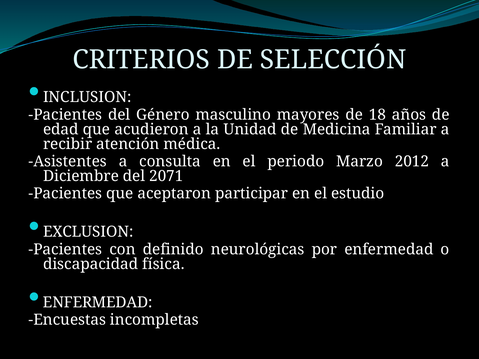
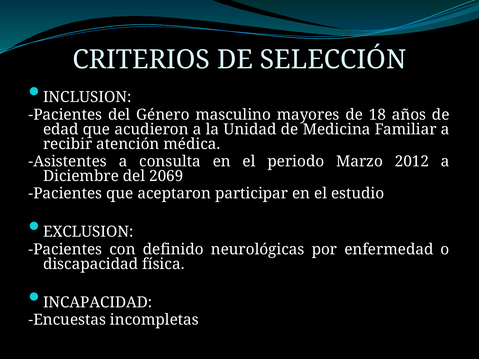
2071: 2071 -> 2069 (166, 176)
ENFERMEDAD: ENFERMEDAD -> INCAPACIDAD (98, 303)
